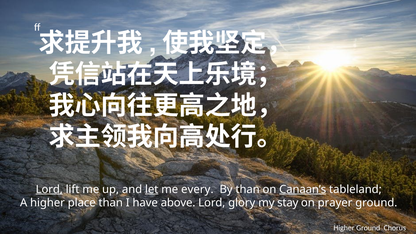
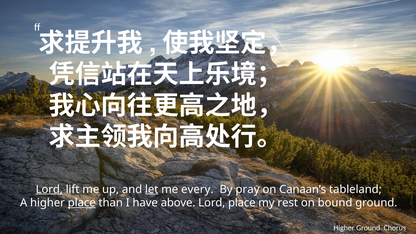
By than: than -> pray (248, 189)
Canaan’s underline: present -> none (303, 189)
place underline: none -> present (82, 203)
Lord glory: glory -> place (242, 203)
stay: stay -> rest (288, 203)
prayer: prayer -> bound (335, 203)
